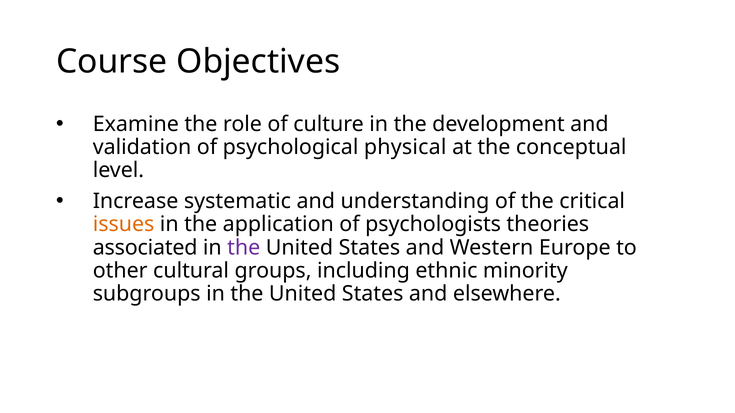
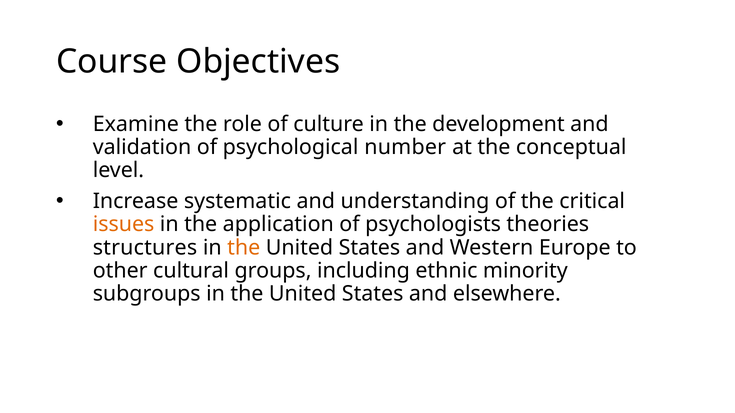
physical: physical -> number (405, 147)
associated: associated -> structures (145, 248)
the colour: purple -> orange (244, 248)
